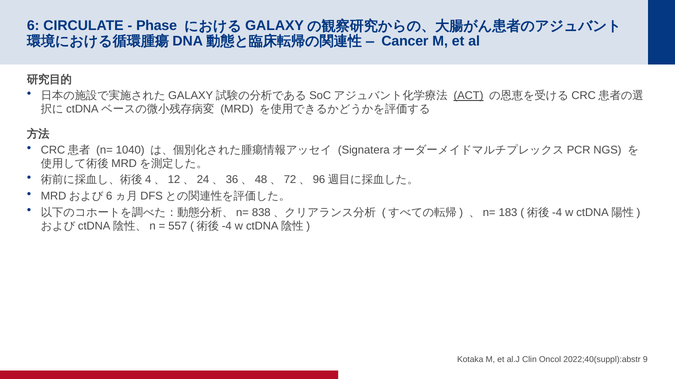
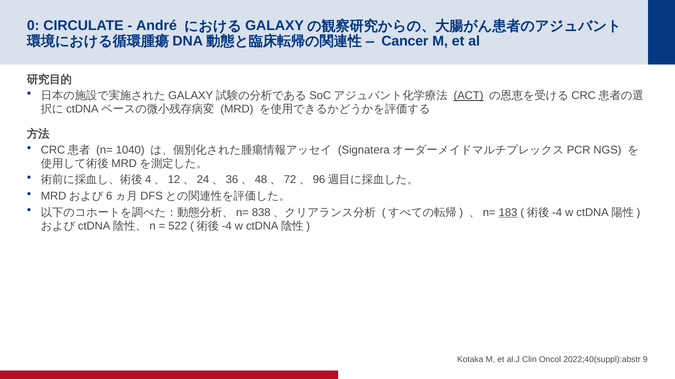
6: 6 -> 0 (33, 26)
Phase: Phase -> André (156, 26)
183 underline: none -> present (508, 213)
557: 557 -> 522 (178, 226)
